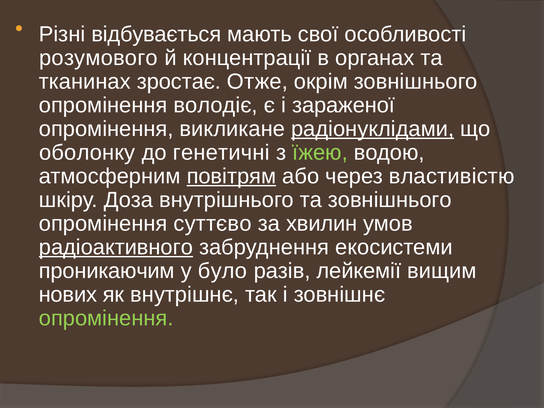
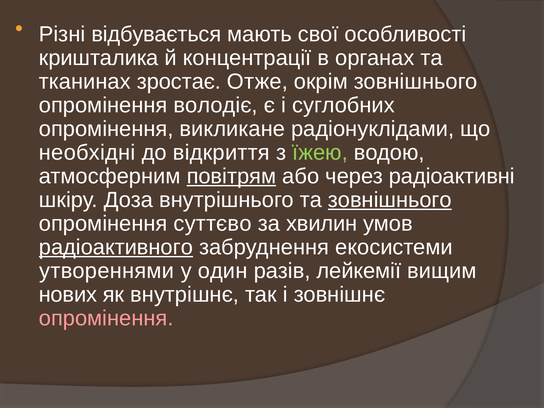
розумового: розумового -> кришталика (99, 58)
зараженої: зараженої -> суглобних (343, 105)
радіонуклідами underline: present -> none (373, 129)
оболонку: оболонку -> необхідні (87, 153)
генетичні: генетичні -> відкриття (221, 153)
властивістю: властивістю -> радіоактивні (452, 176)
зовнішнього underline: none -> present (390, 200)
проникаючим: проникаючим -> утвореннями (107, 271)
було: було -> один (223, 271)
опромінення colour: light green -> pink (106, 318)
